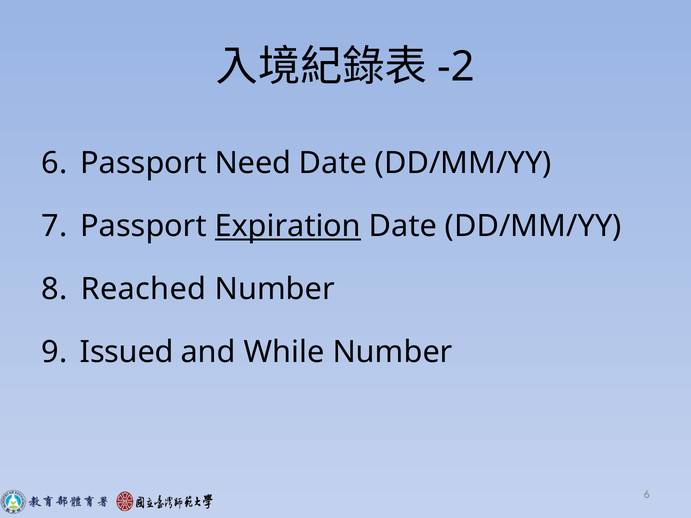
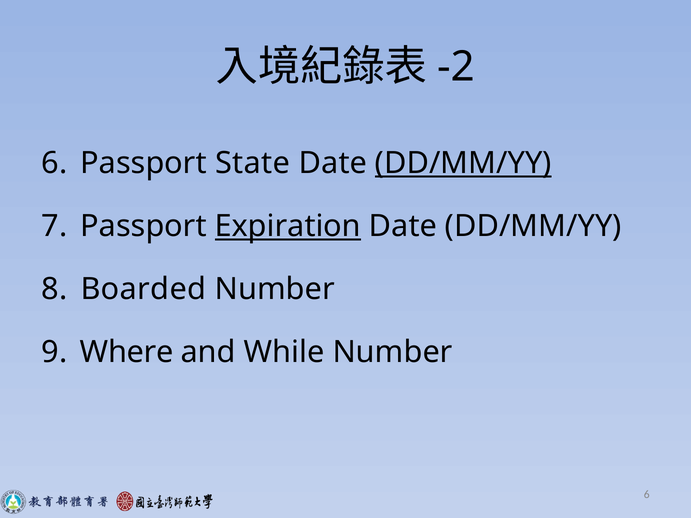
Need: Need -> State (253, 163)
DD/MM/YY underline: none -> present (463, 163)
Reached: Reached -> Boarded (143, 289)
Issued: Issued -> Where (127, 352)
